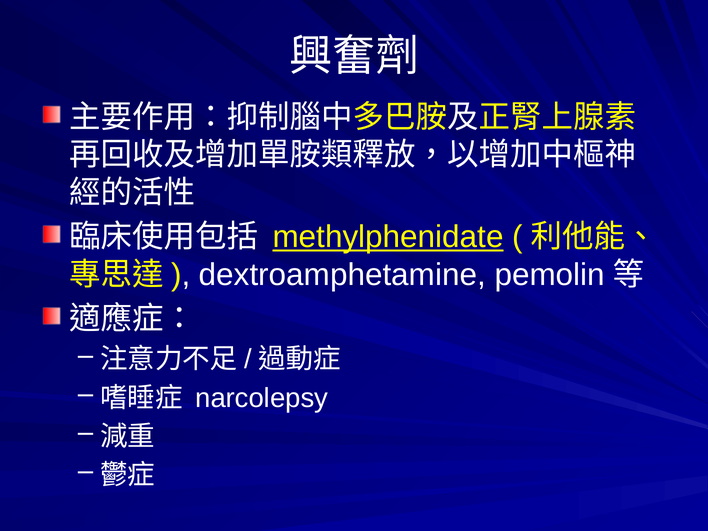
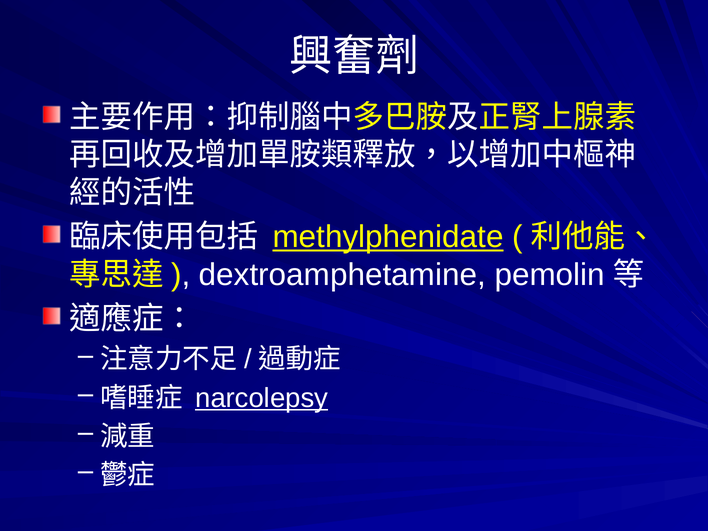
narcolepsy underline: none -> present (262, 398)
